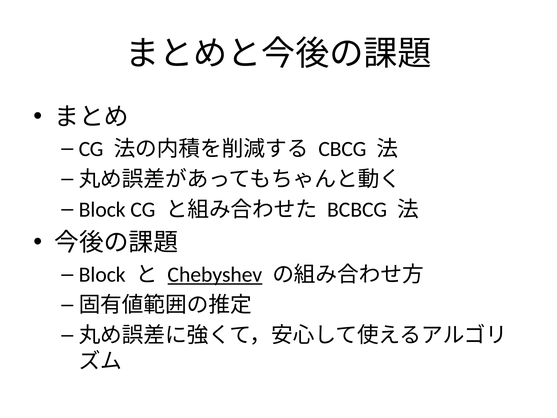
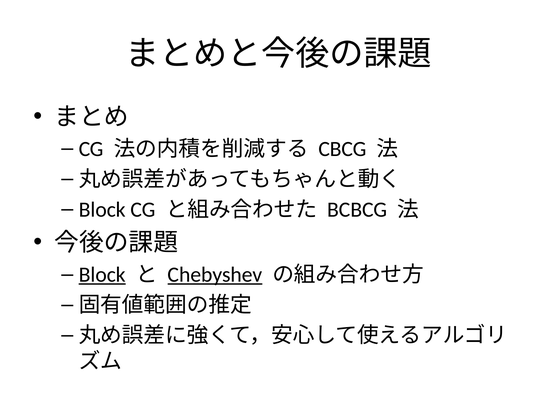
Block underline: none -> present (102, 275)
